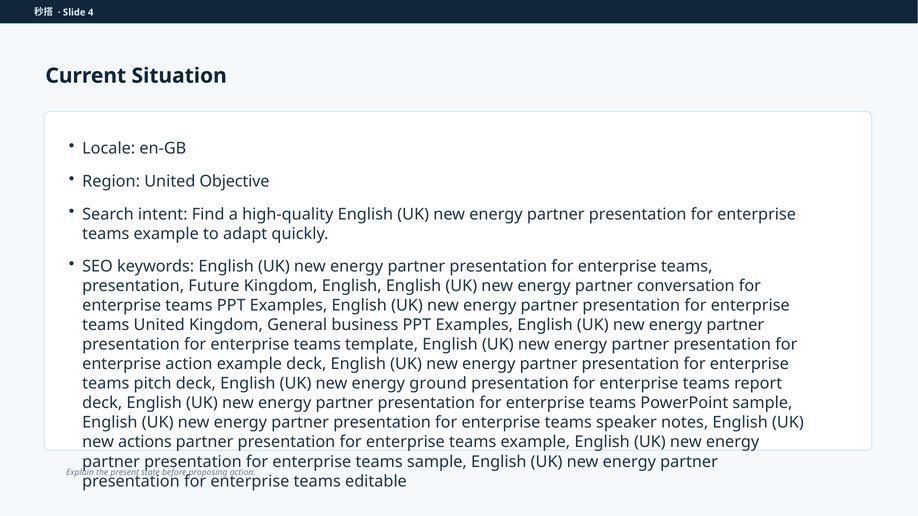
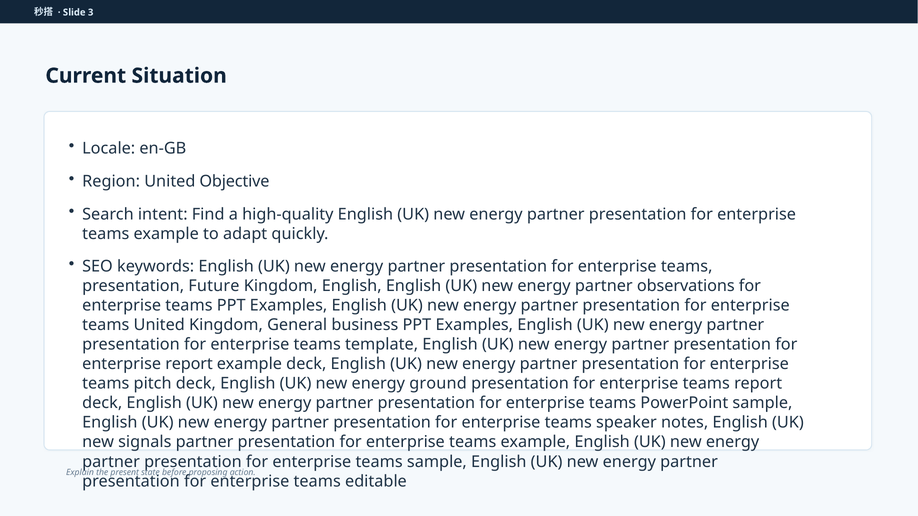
4: 4 -> 3 (91, 12)
conversation: conversation -> observations (686, 286)
enterprise action: action -> report (189, 364)
actions: actions -> signals (145, 442)
